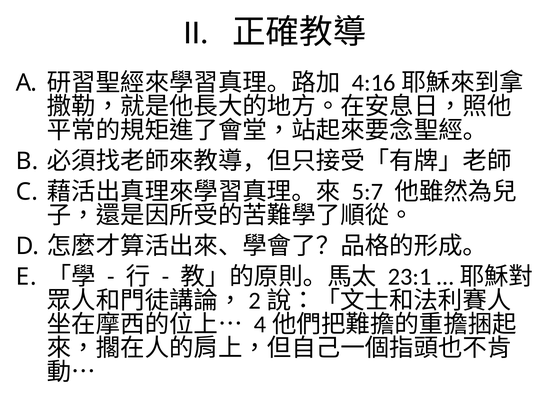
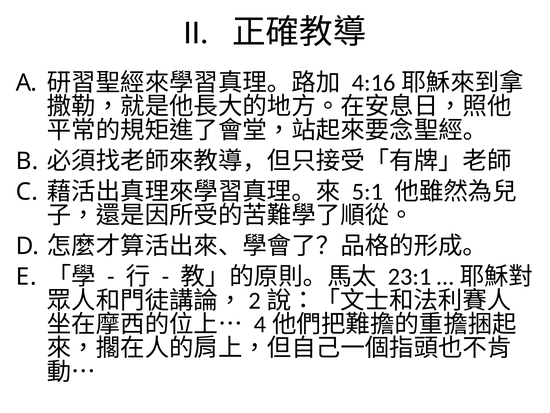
5:7: 5:7 -> 5:1 (367, 191)
